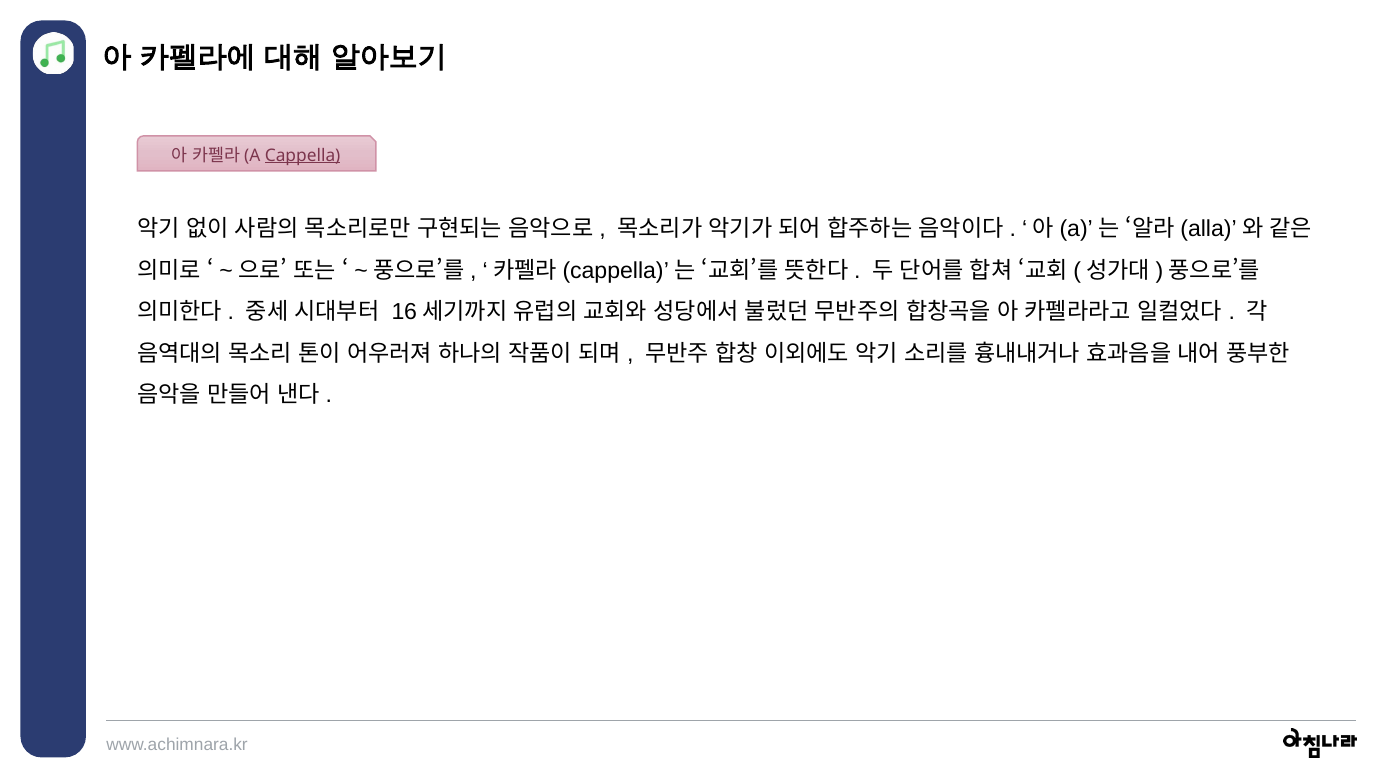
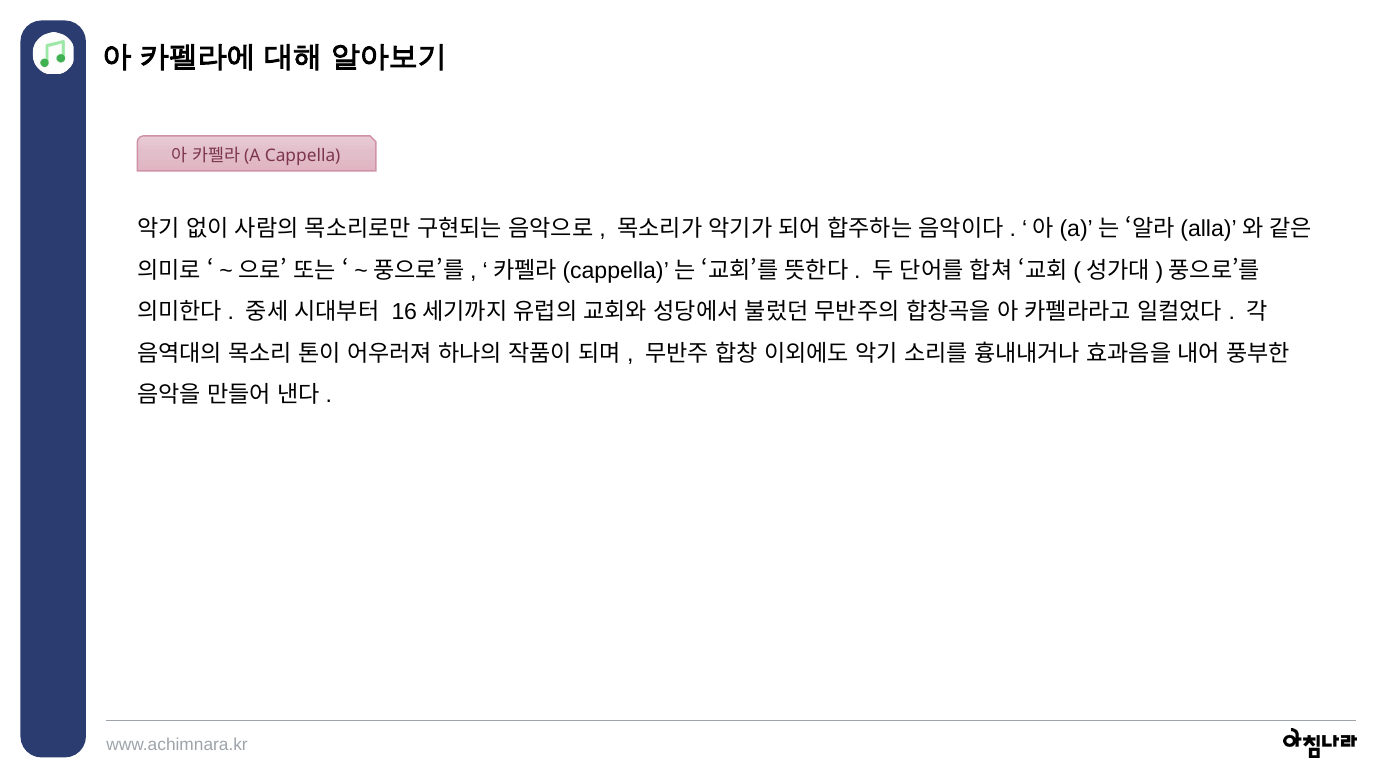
Cappella underline: present -> none (303, 155)
